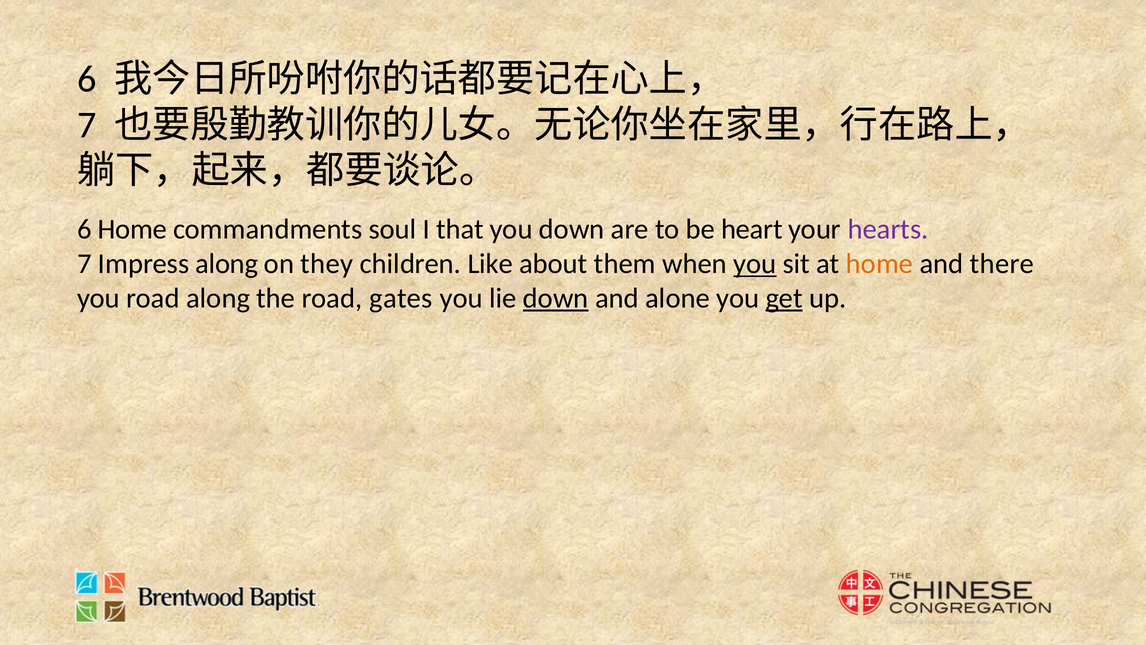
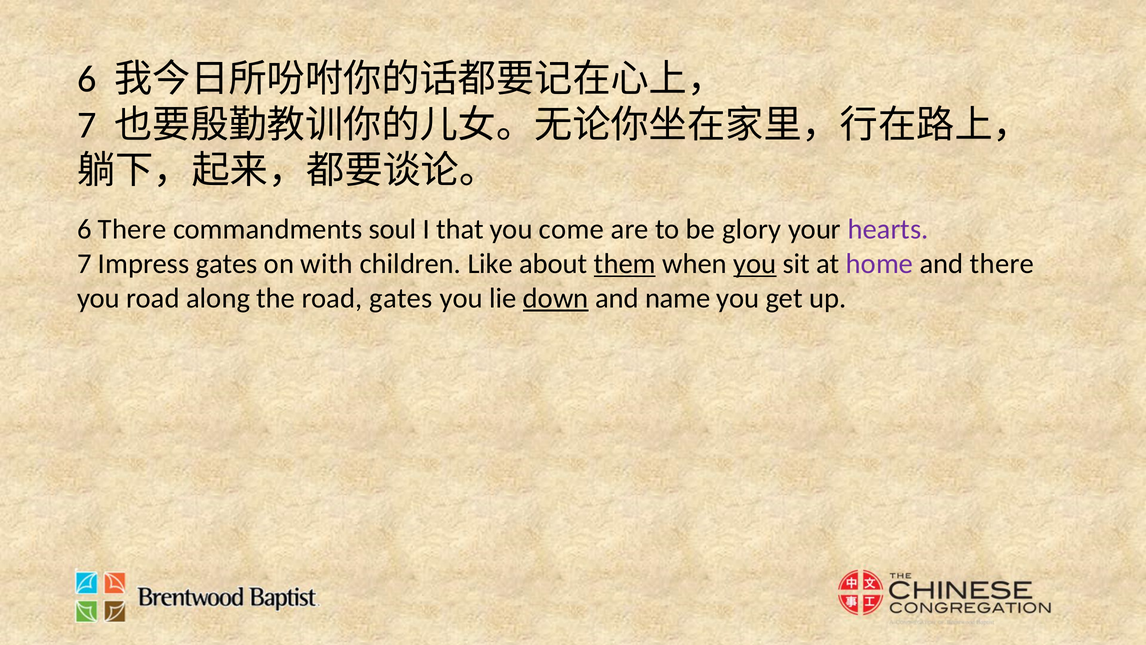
6 Home: Home -> There (132, 229)
you down: down -> come (572, 229)
heart: heart -> glory (752, 229)
Impress along: along -> gates (227, 264)
they: they -> with (327, 264)
them underline: none -> present (625, 264)
home colour: orange -> purple (880, 264)
alone: alone -> name (678, 298)
get underline: present -> none (784, 298)
